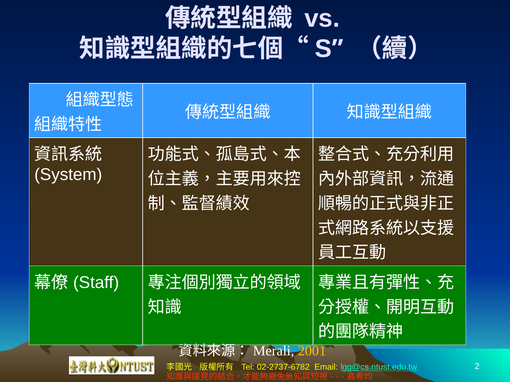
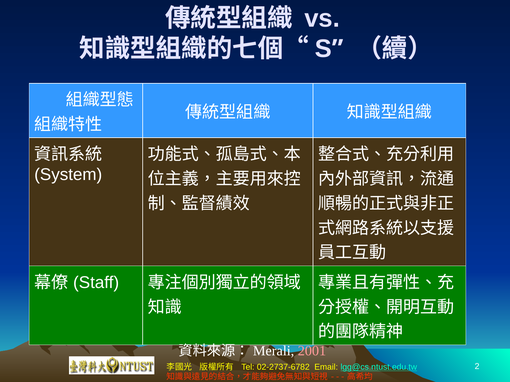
2001 colour: yellow -> pink (312, 351)
